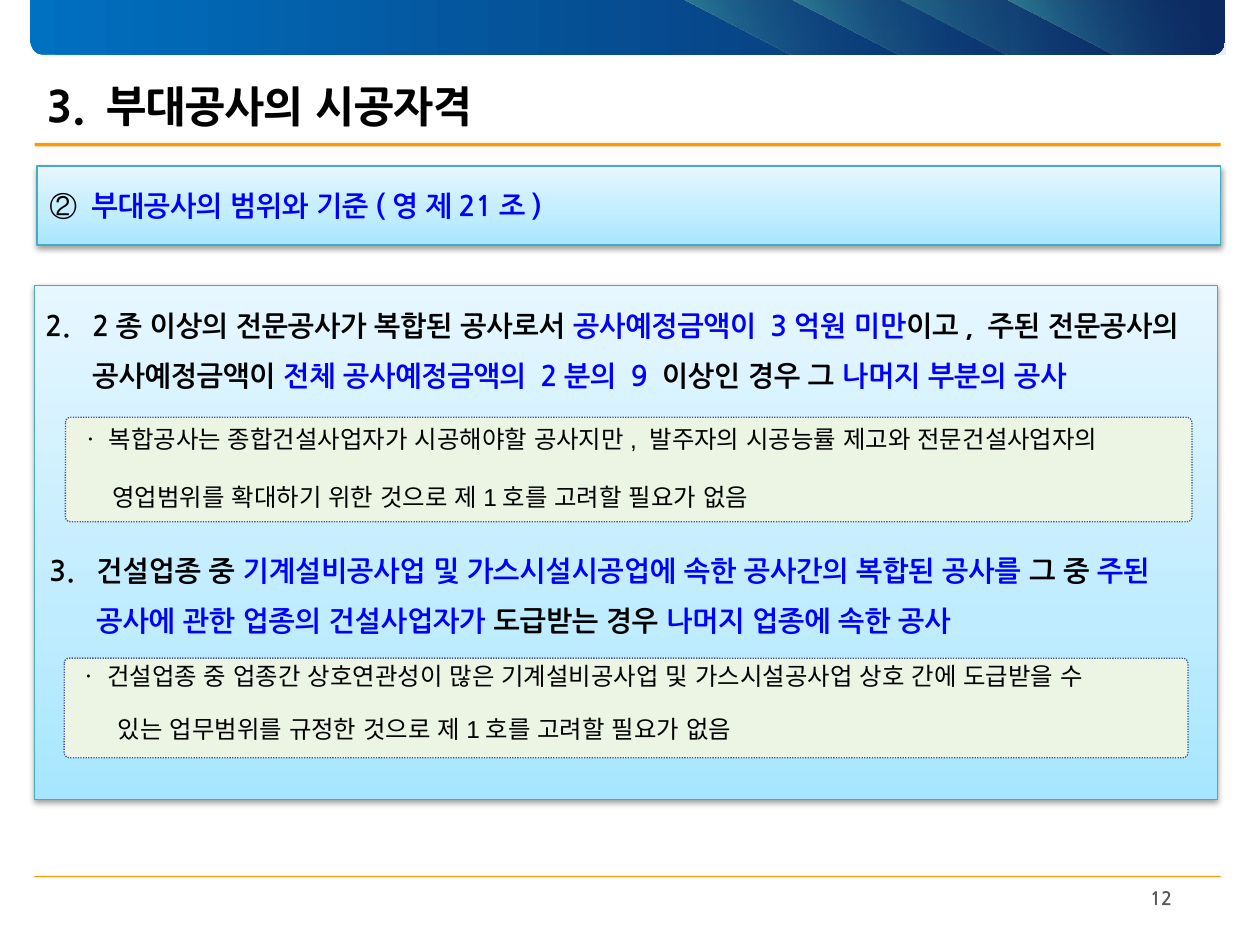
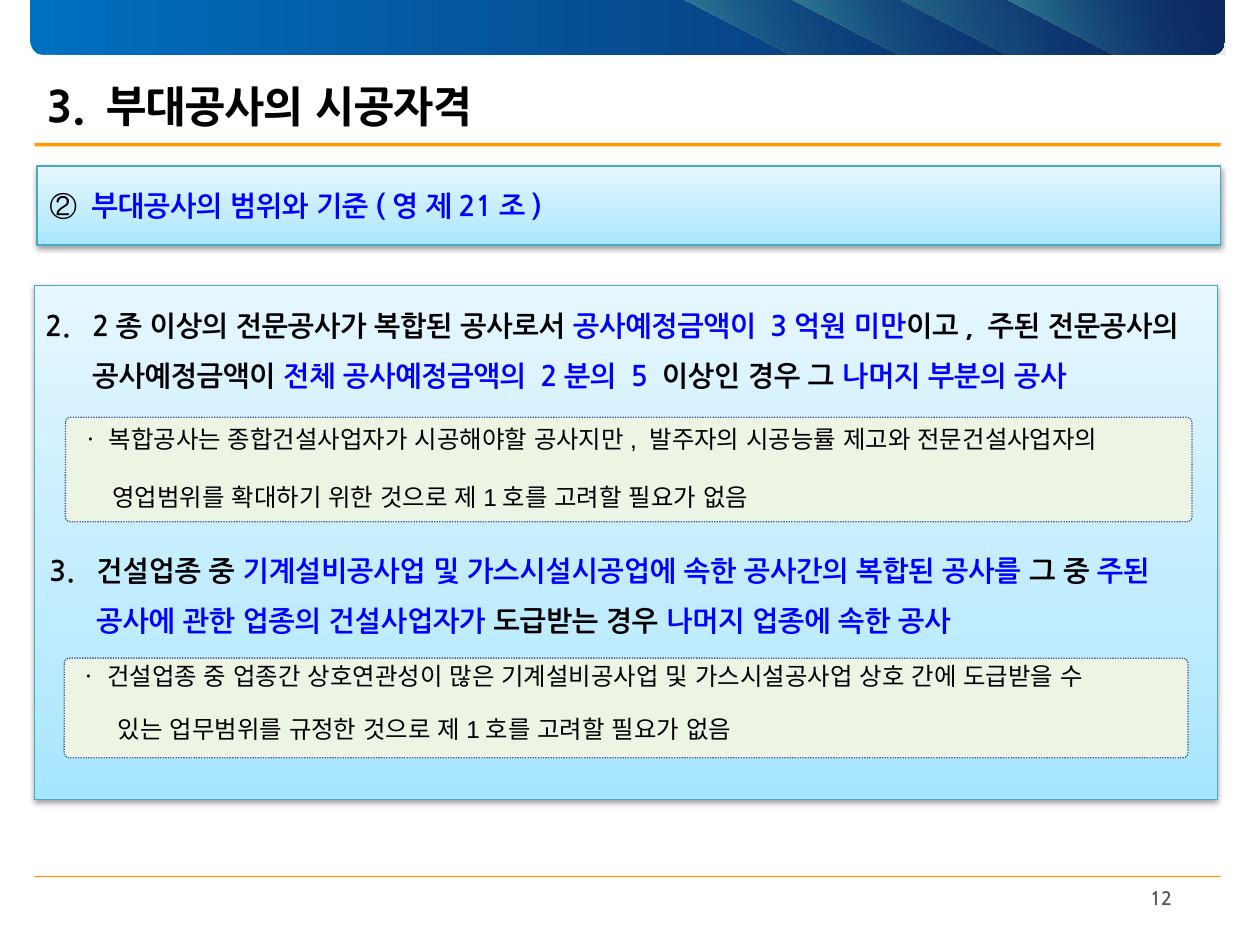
9: 9 -> 5 (639, 377)
